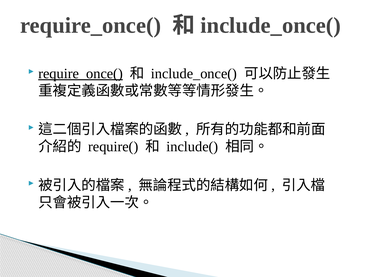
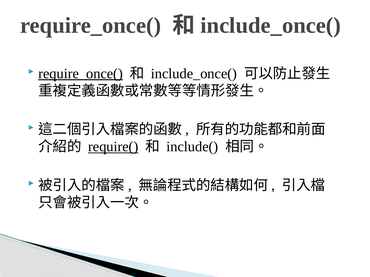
require( underline: none -> present (113, 147)
